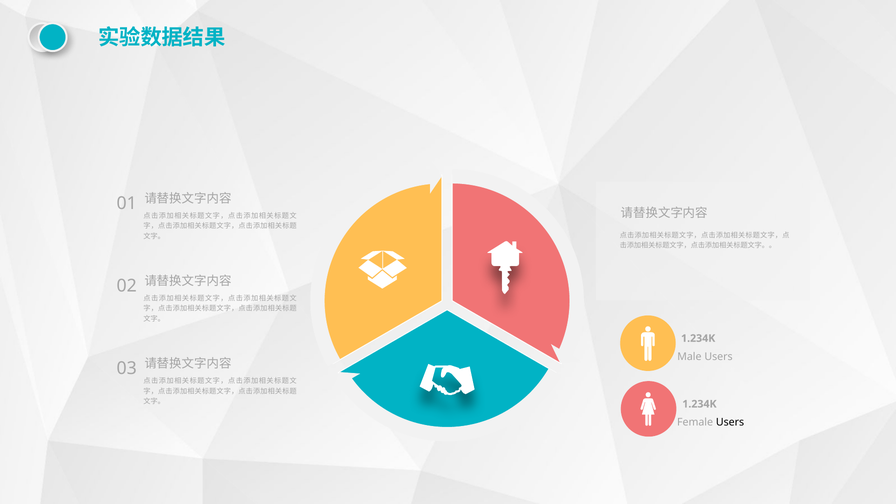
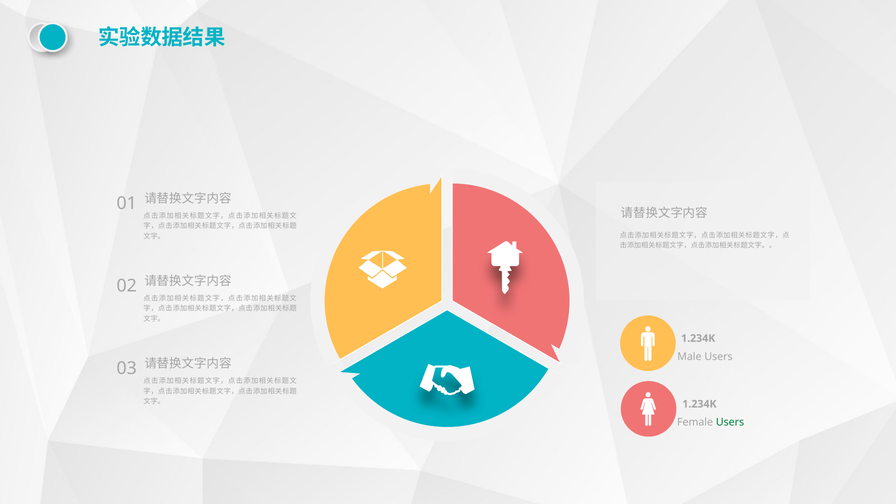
Users colour: black -> green (730, 422)
